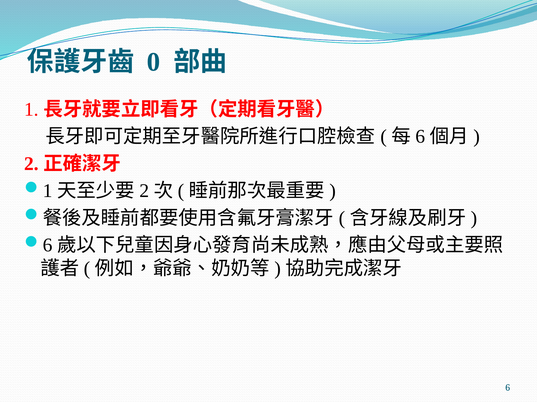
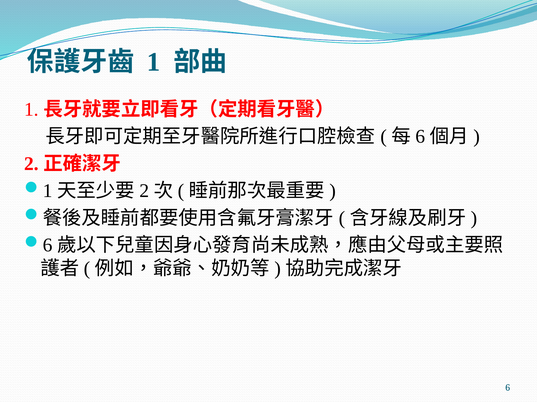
0: 0 -> 1 (153, 62)
